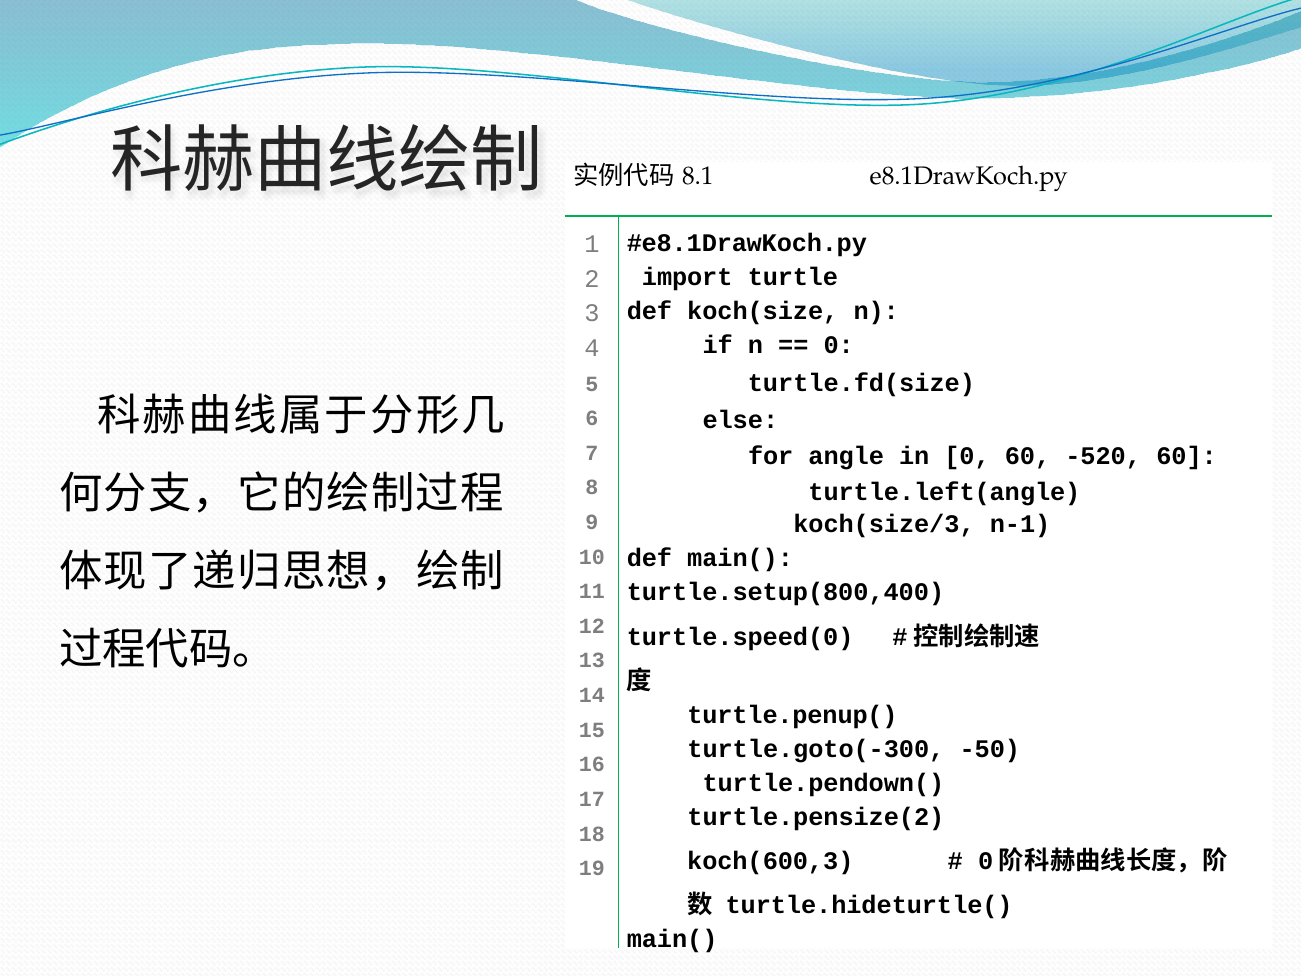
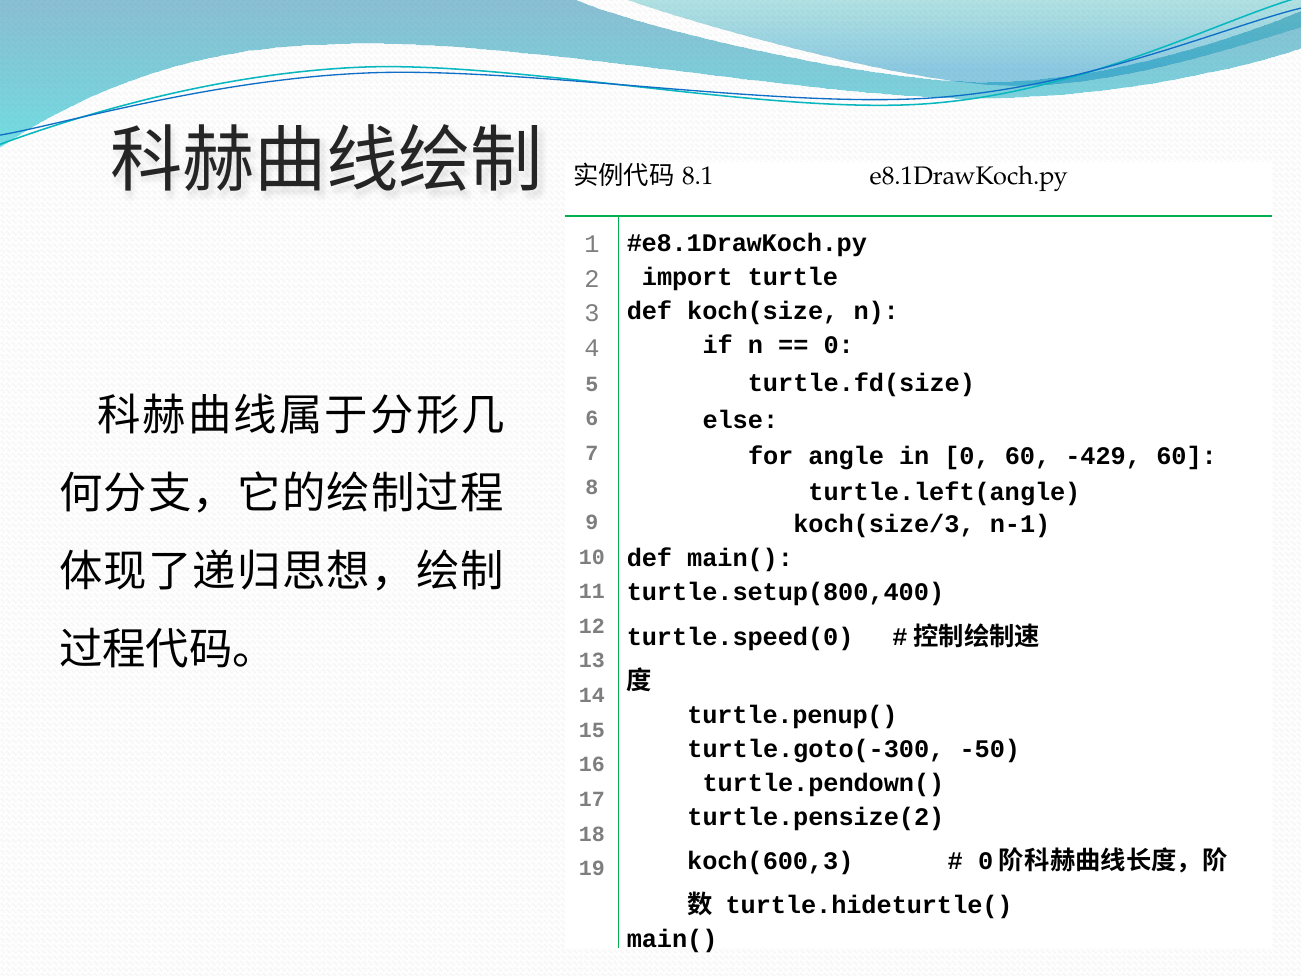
-520: -520 -> -429 (1103, 456)
